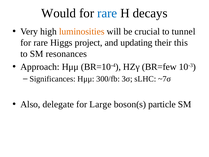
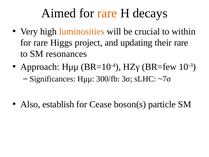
Would: Would -> Aimed (59, 13)
rare colour: blue -> orange (107, 13)
tunnel: tunnel -> within (184, 31)
their this: this -> rare (181, 43)
delegate: delegate -> establish (58, 104)
Large: Large -> Cease (101, 104)
